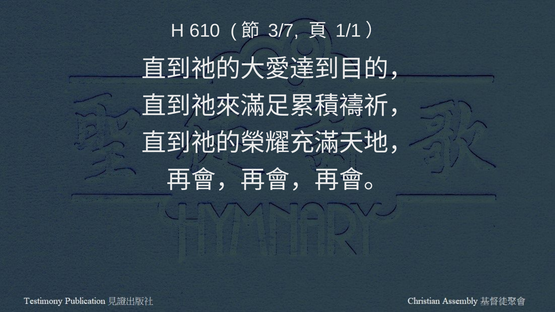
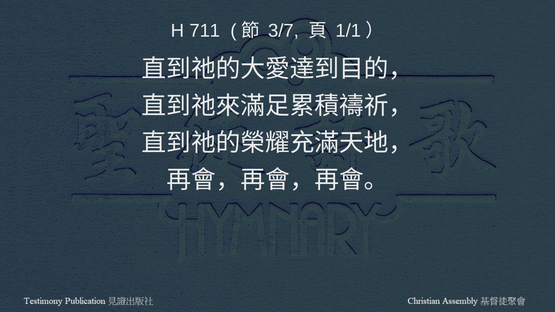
610: 610 -> 711 (205, 31)
